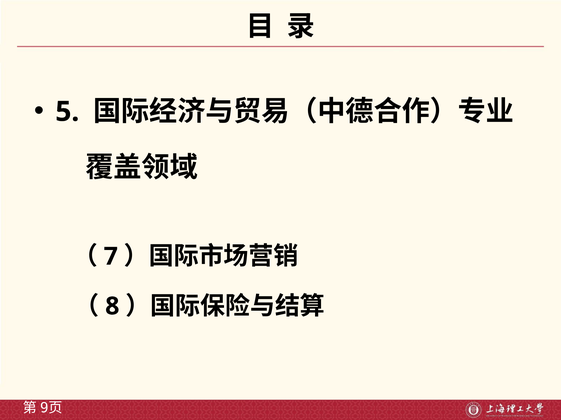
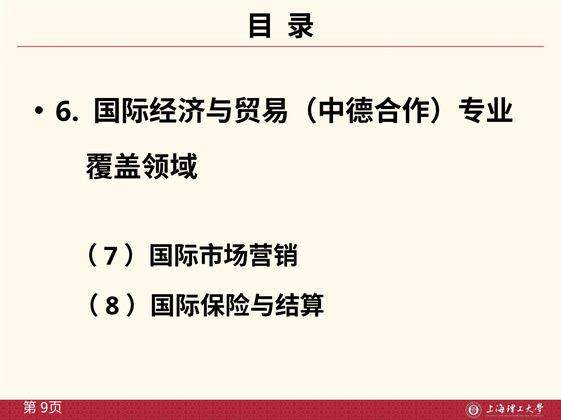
5: 5 -> 6 (67, 112)
